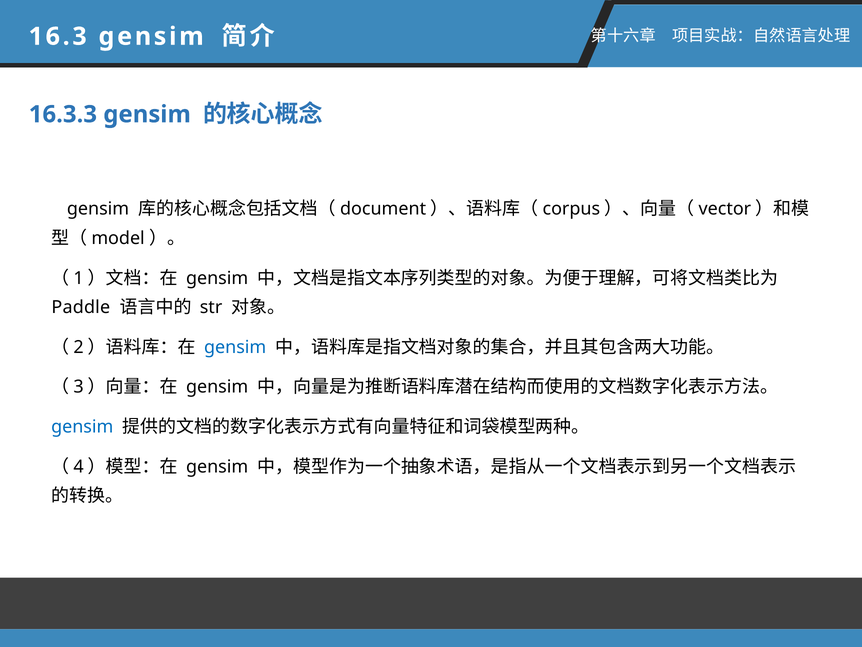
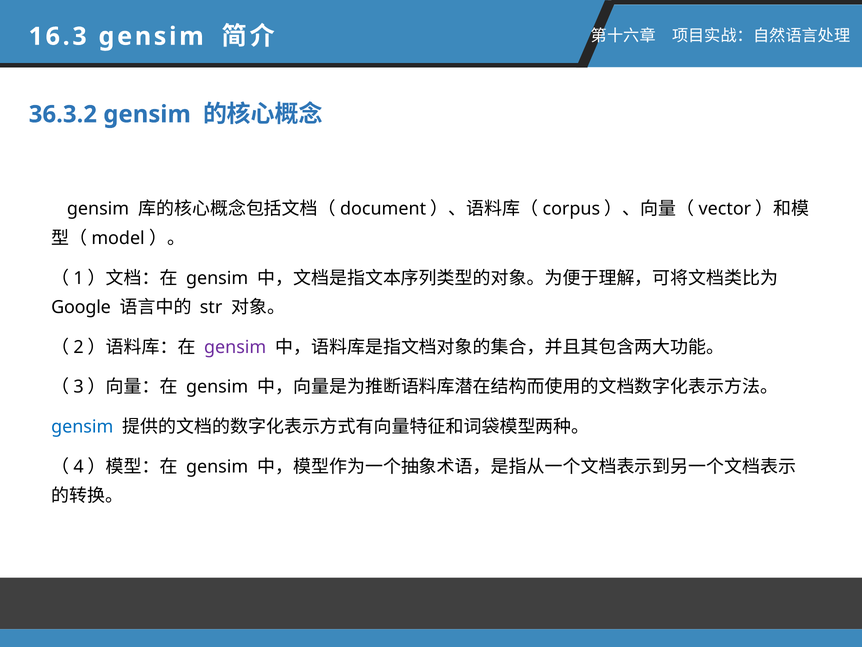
16.3.3: 16.3.3 -> 36.3.2 (63, 114)
Paddle: Paddle -> Google (81, 307)
gensim colour: blue -> purple (235, 347)
